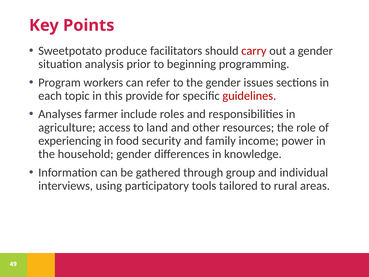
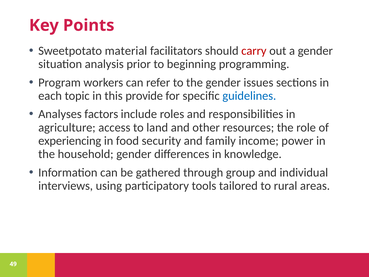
produce: produce -> material (126, 51)
guidelines colour: red -> blue (249, 96)
farmer: farmer -> factors (101, 114)
